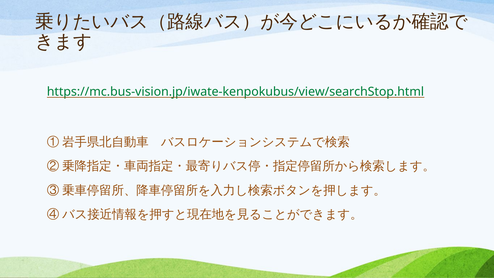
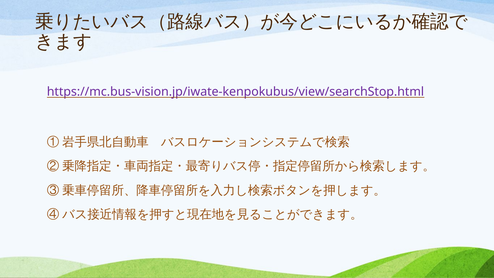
https://mc.bus-vision.jp/iwate-kenpokubus/view/searchStop.html colour: green -> purple (235, 92)
